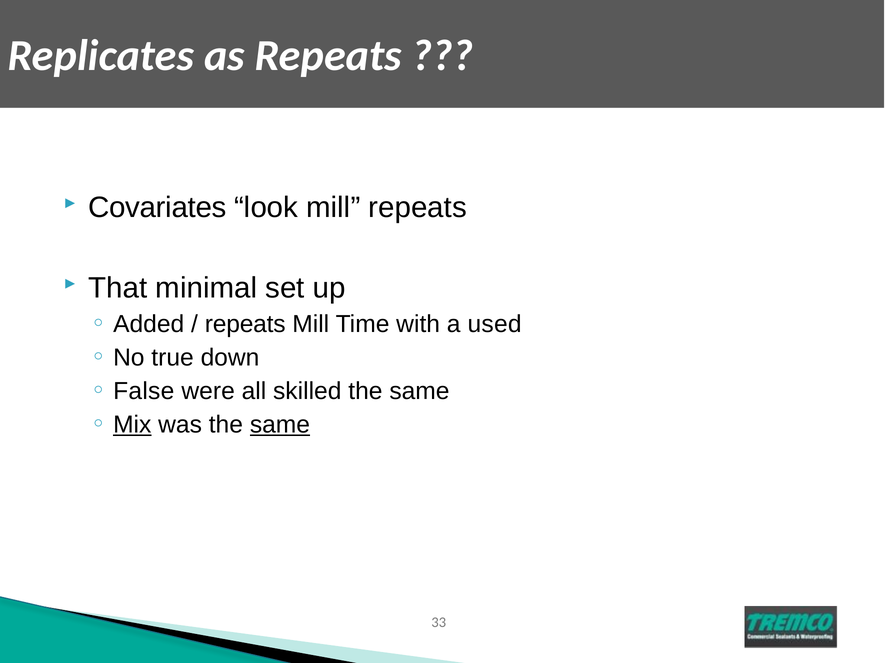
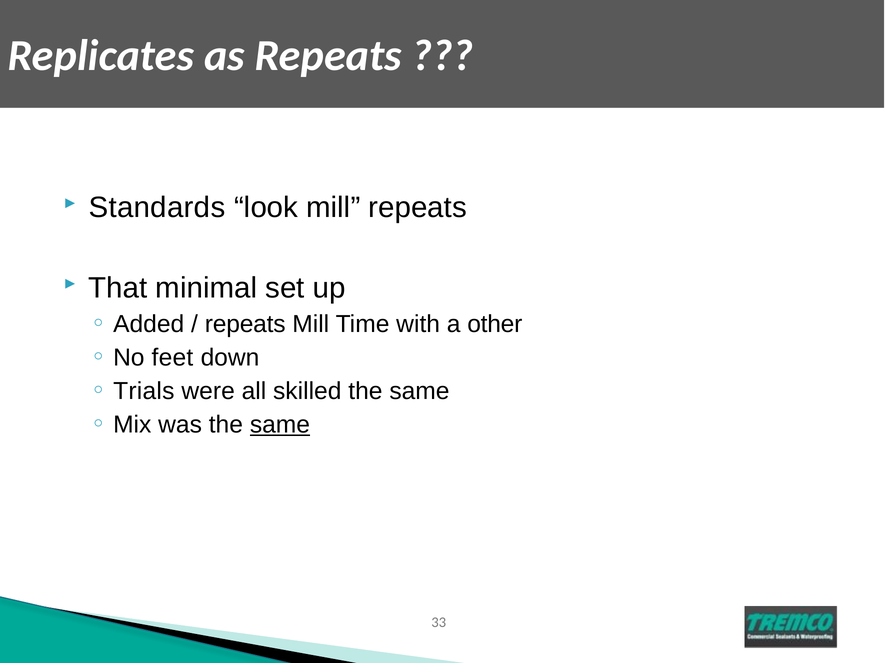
Covariates: Covariates -> Standards (157, 208)
used: used -> other (495, 325)
true: true -> feet (172, 358)
False: False -> Trials (144, 391)
Mix underline: present -> none (132, 425)
